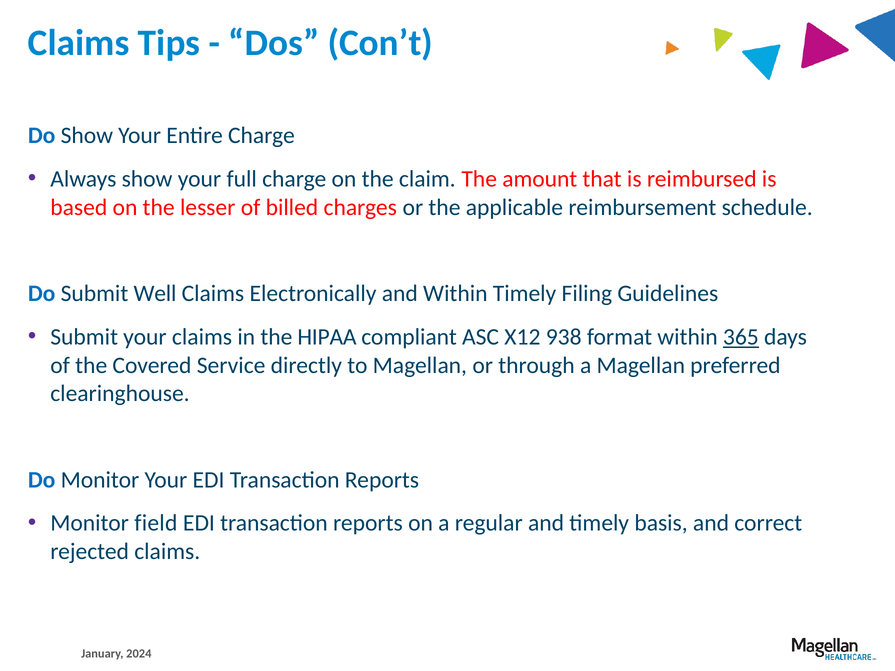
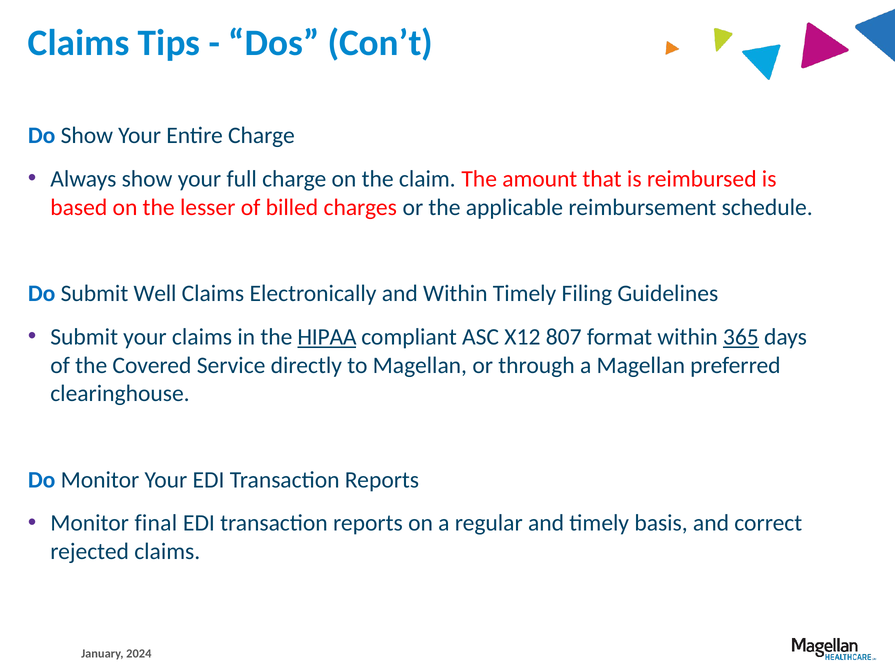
HIPAA underline: none -> present (327, 337)
938: 938 -> 807 (564, 337)
field: field -> final (156, 523)
